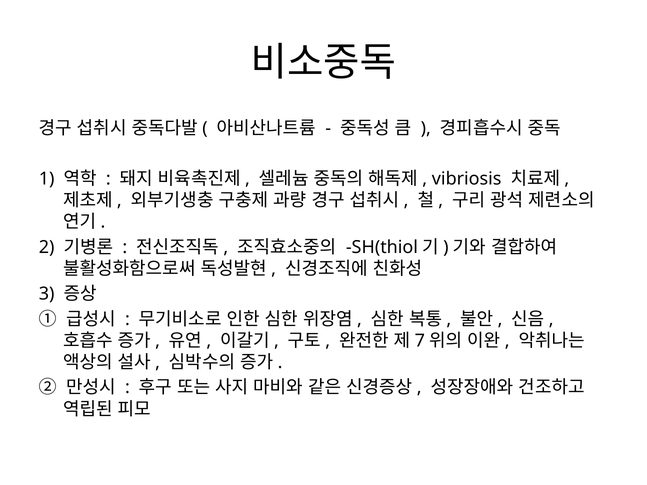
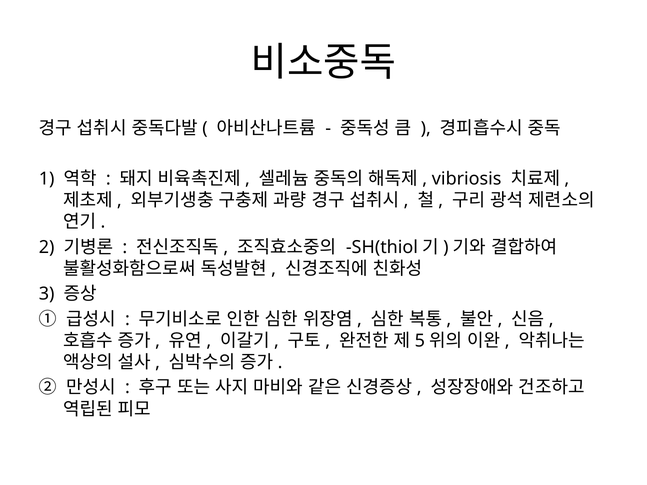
7: 7 -> 5 (420, 341)
